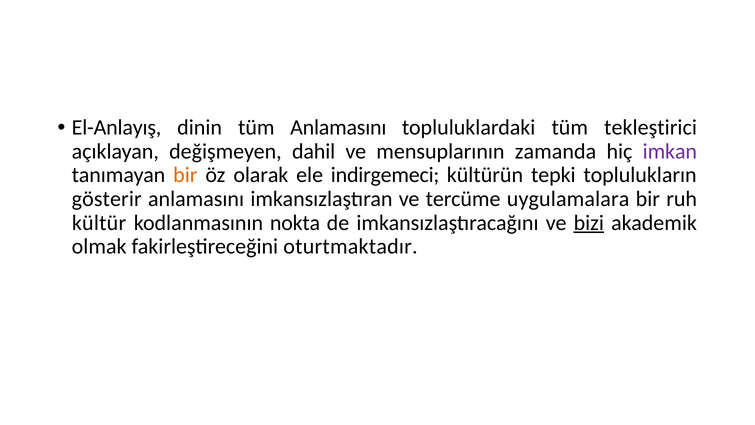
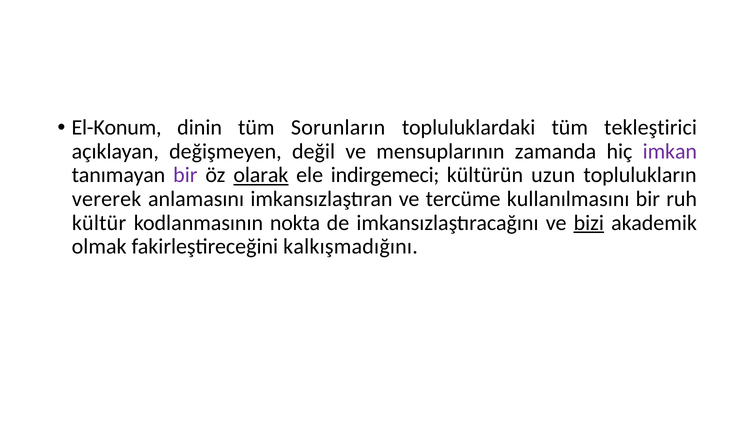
El-Anlayış: El-Anlayış -> El-Konum (117, 128)
tüm Anlamasını: Anlamasını -> Sorunların (338, 128)
dahil: dahil -> değil (314, 151)
bir colour: orange -> purple (185, 175)
olarak underline: none -> present (261, 175)
tepki: tepki -> uzun (553, 175)
gösterir: gösterir -> vererek (107, 199)
uygulamalara: uygulamalara -> kullanılmasını (568, 199)
oturtmaktadır: oturtmaktadır -> kalkışmadığını (351, 246)
